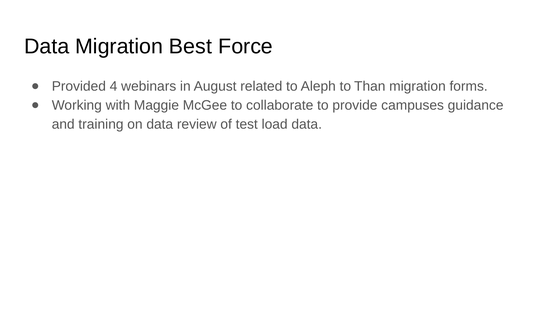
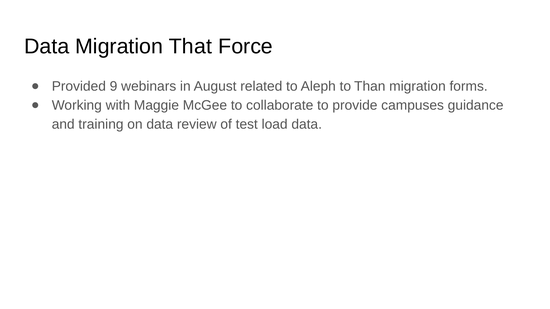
Best: Best -> That (190, 47)
4: 4 -> 9 (114, 86)
